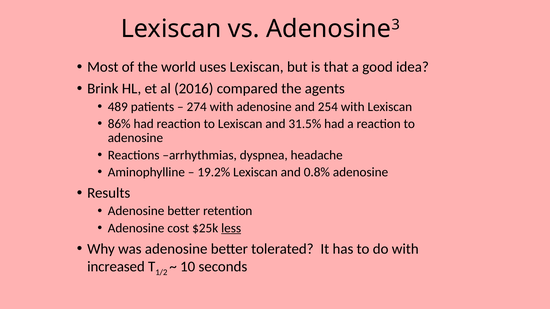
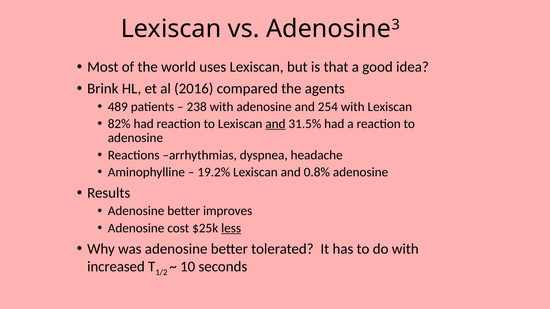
274: 274 -> 238 (197, 107)
86%: 86% -> 82% (119, 124)
and underline: none -> present (275, 124)
retention: retention -> improves (228, 211)
